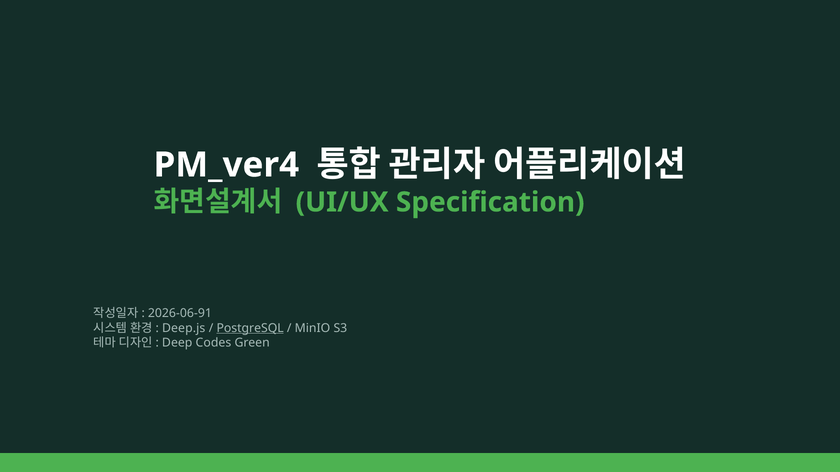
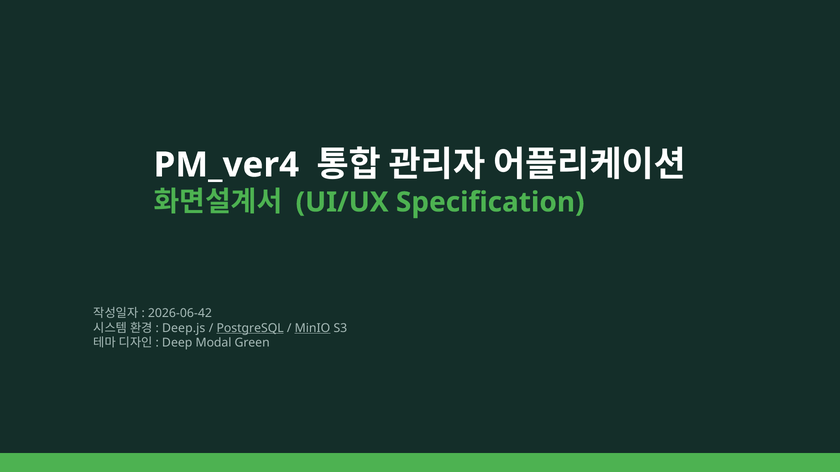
2026-06-91: 2026-06-91 -> 2026-06-42 (180, 314)
MinIO underline: none -> present (312, 328)
Codes: Codes -> Modal (214, 343)
